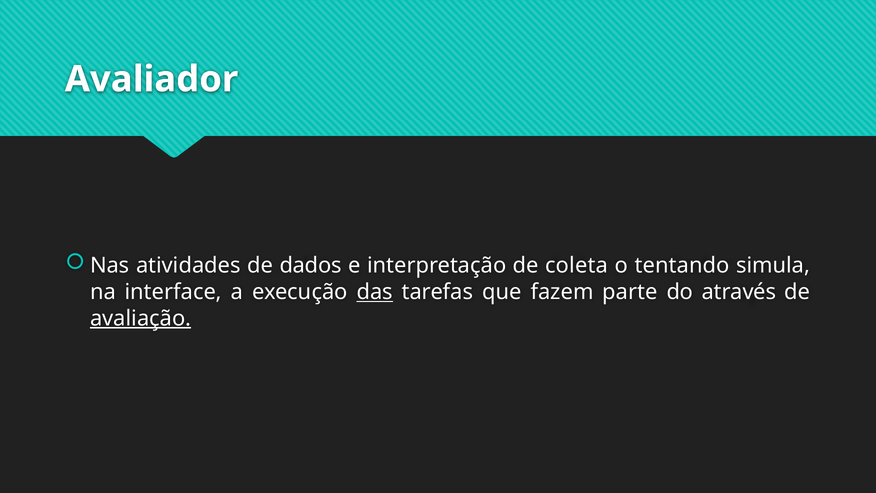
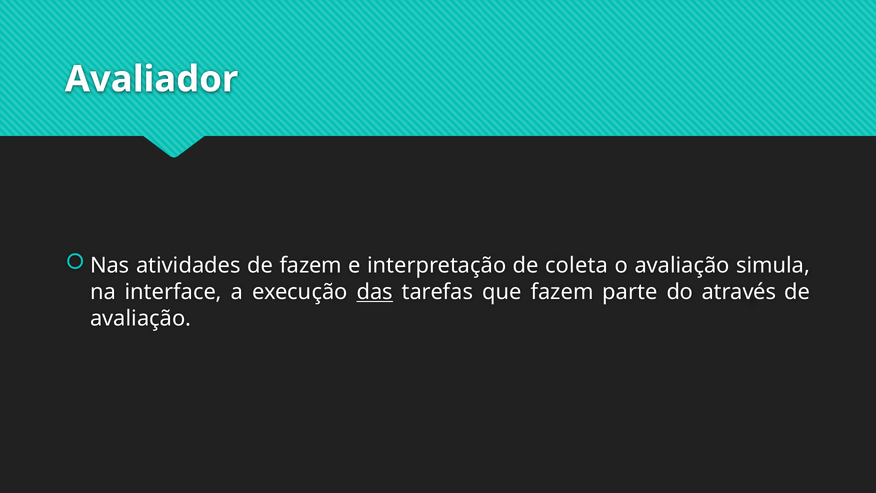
de dados: dados -> fazem (311, 266)
o tentando: tentando -> avaliação (682, 266)
avaliação underline: present -> none (141, 318)
